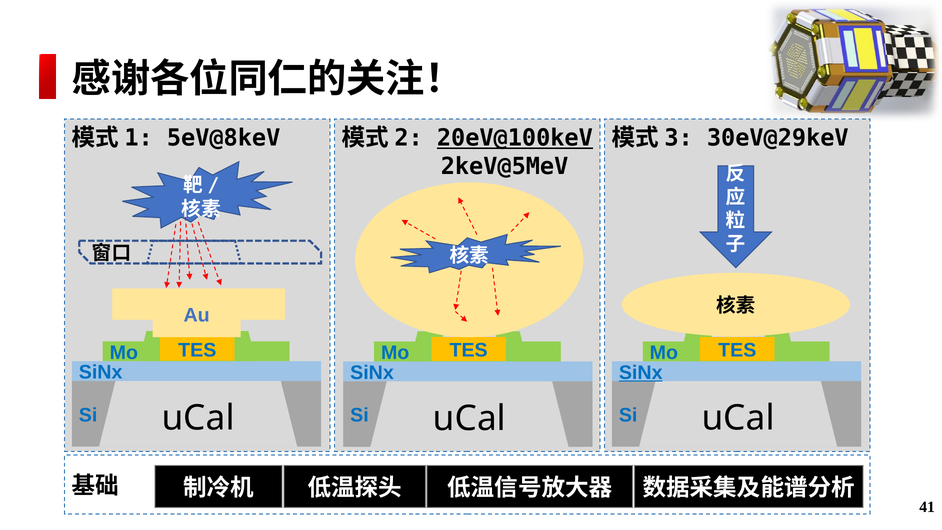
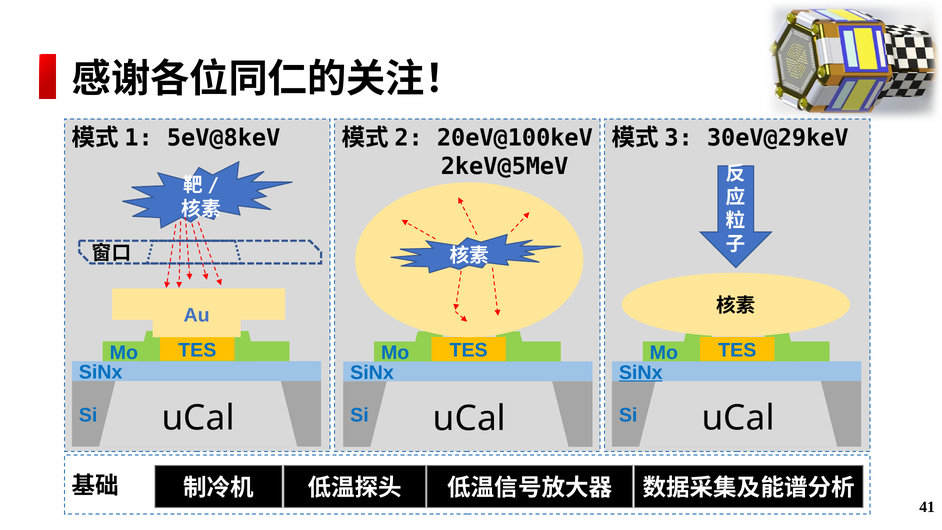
20eV@100keV underline: present -> none (515, 138)
